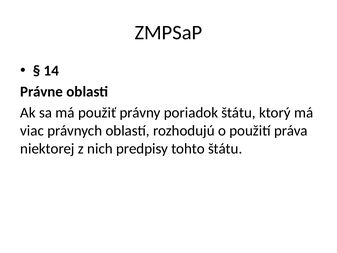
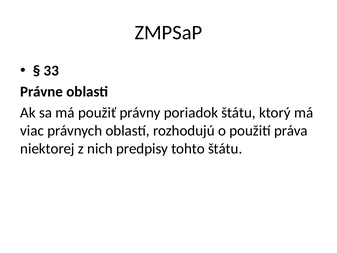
14: 14 -> 33 (51, 71)
